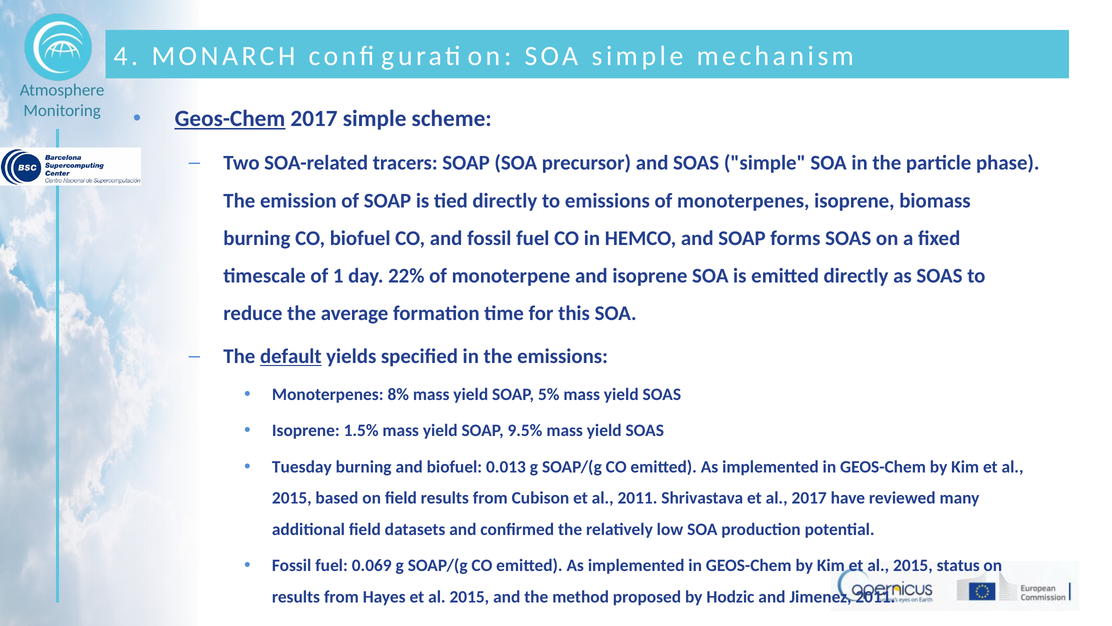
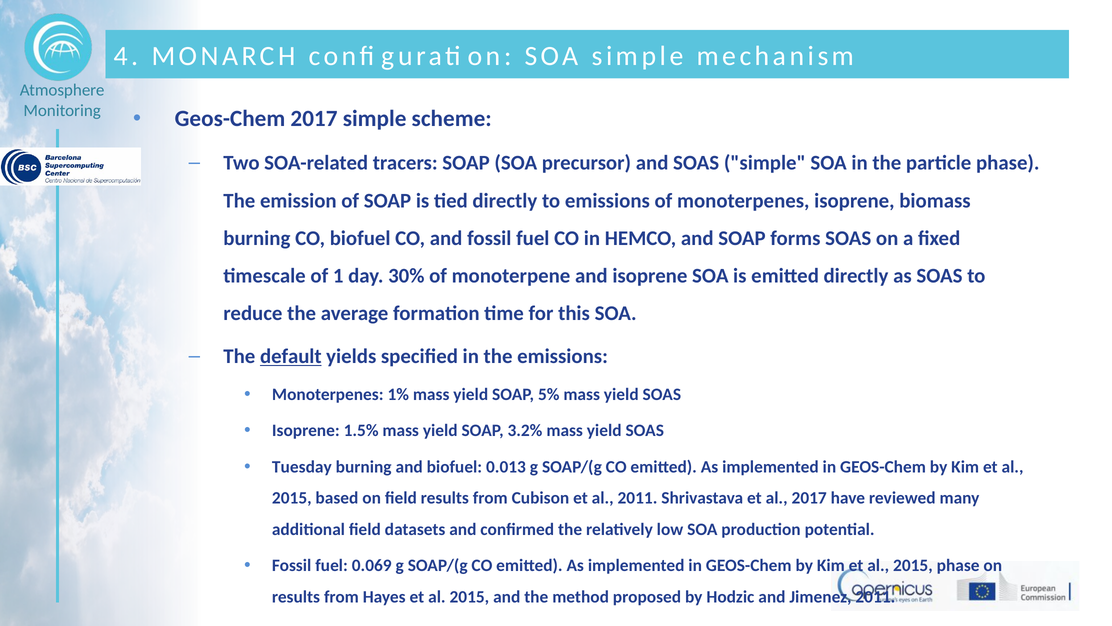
Geos-Chem underline: present -> none (230, 119)
22%: 22% -> 30% (406, 276)
8%: 8% -> 1% (398, 394)
9.5%: 9.5% -> 3.2% (525, 430)
2015 status: status -> phase (958, 565)
